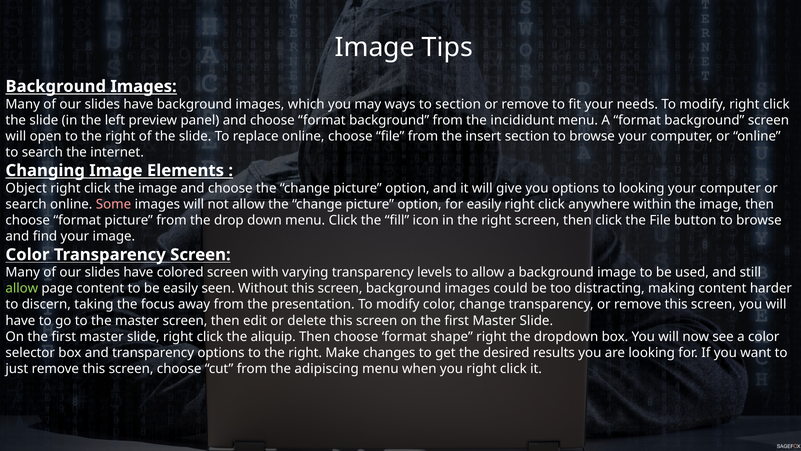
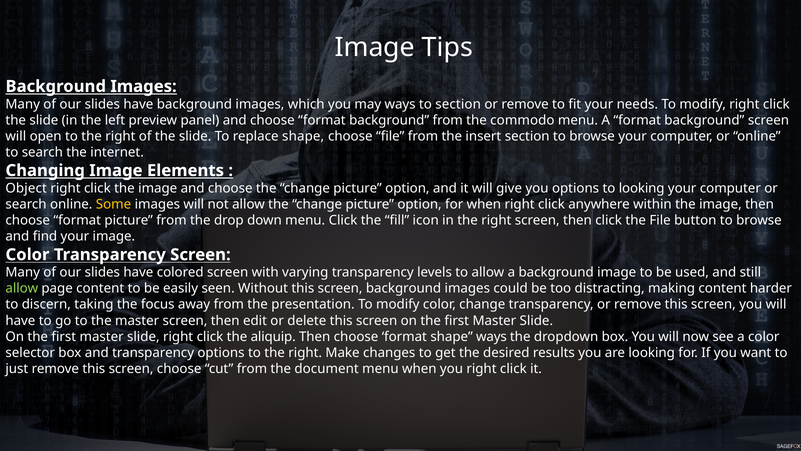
incididunt: incididunt -> commodo (522, 120)
replace online: online -> shape (303, 136)
Some colour: pink -> yellow (114, 204)
for easily: easily -> when (484, 204)
shape right: right -> ways (491, 336)
adipiscing: adipiscing -> document (327, 368)
